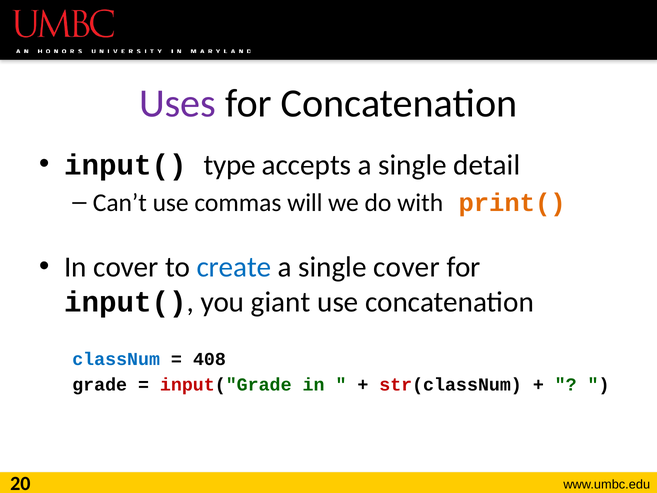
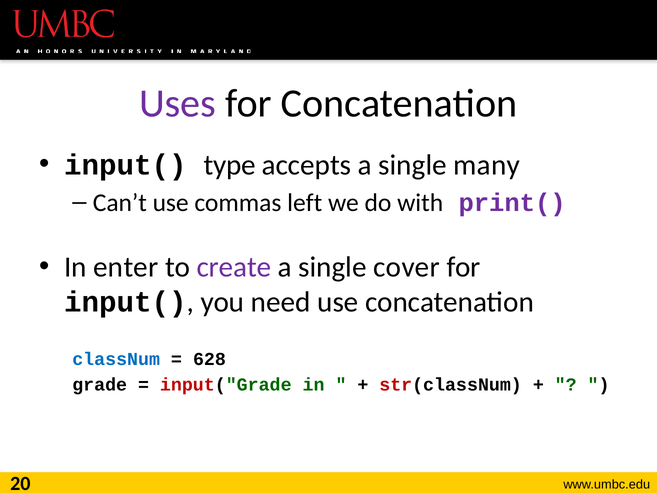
detail: detail -> many (487, 165)
will: will -> left (305, 203)
print( colour: orange -> purple (512, 203)
In cover: cover -> enter (126, 267)
create colour: blue -> purple (234, 267)
giant: giant -> need (281, 302)
408: 408 -> 628 (209, 359)
